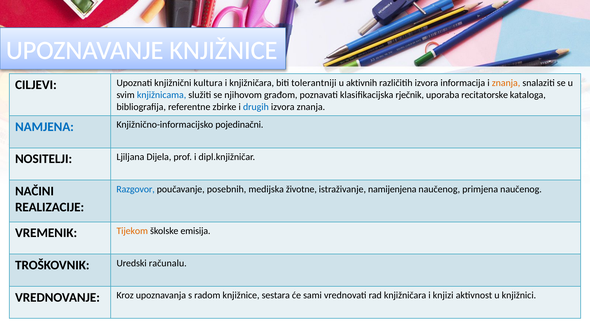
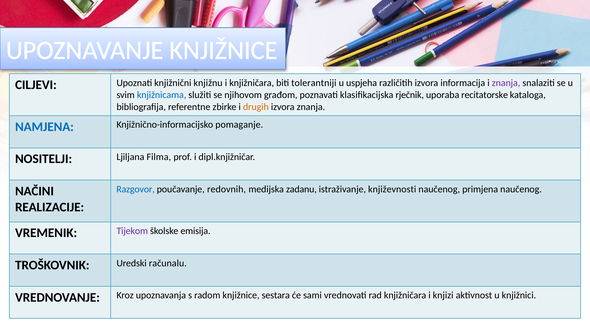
kultura: kultura -> knjižnu (208, 83)
aktivnih: aktivnih -> uspjeha (362, 83)
znanja colour: orange -> purple (506, 83)
drugih colour: blue -> orange (256, 107)
pojedinačni: pojedinačni -> pomaganje (239, 125)
Dijela: Dijela -> Filma (159, 157)
posebnih: posebnih -> redovnih (227, 189)
životne: životne -> zadanu (301, 189)
namijenjena: namijenjena -> književnosti (392, 189)
Tijekom colour: orange -> purple (132, 231)
